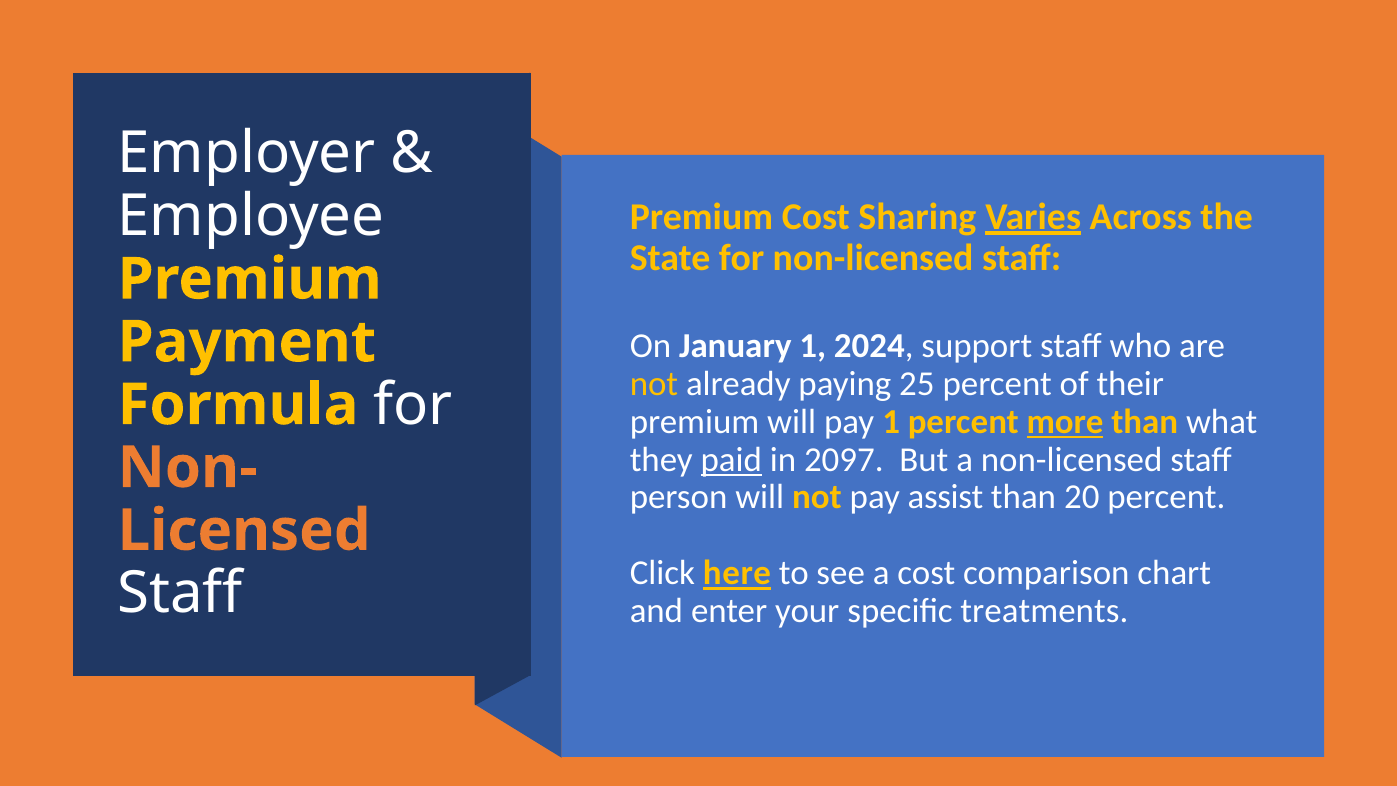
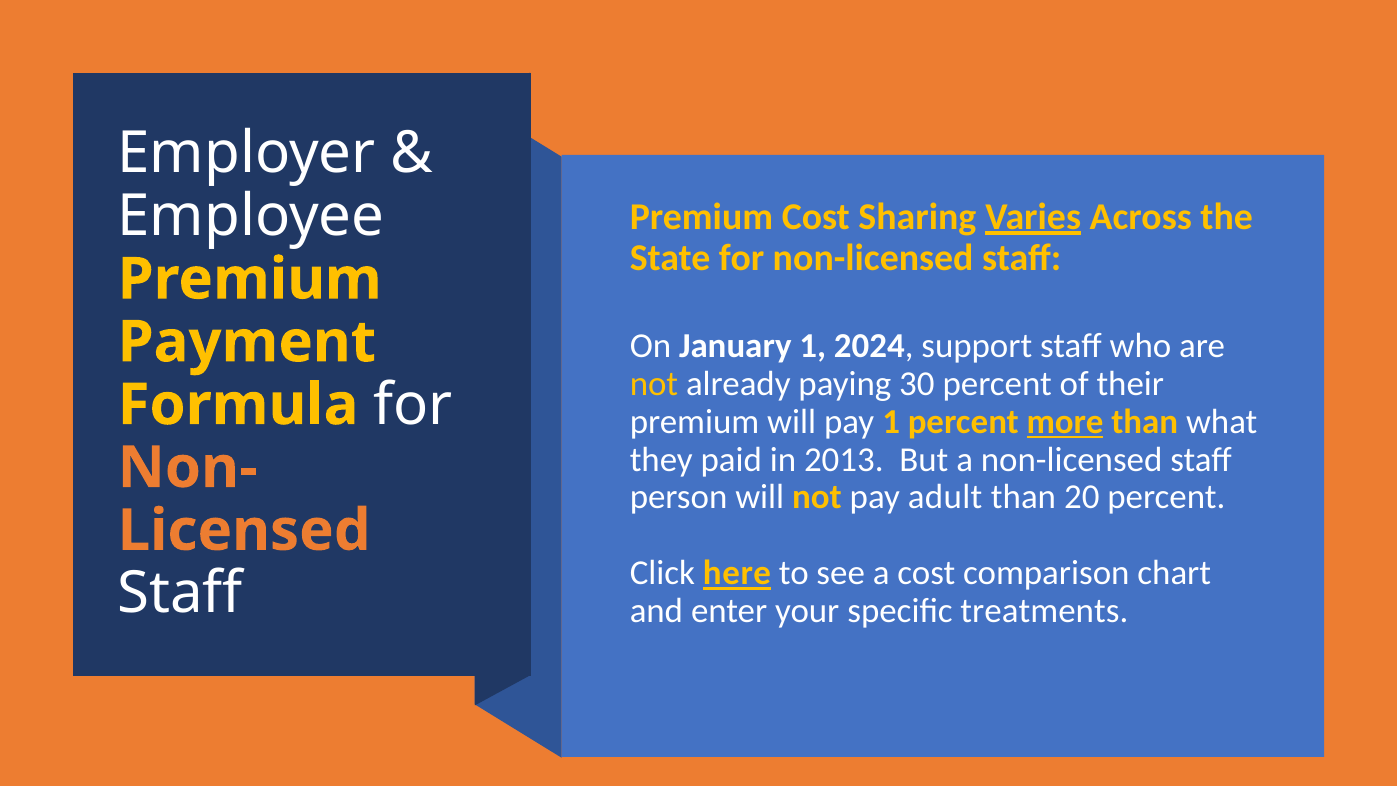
25: 25 -> 30 (917, 384)
paid underline: present -> none (731, 459)
2097: 2097 -> 2013 (844, 459)
assist: assist -> adult (945, 497)
